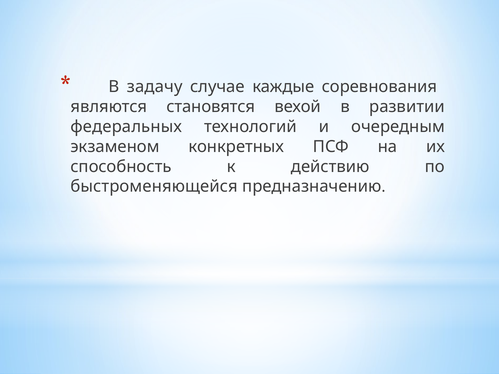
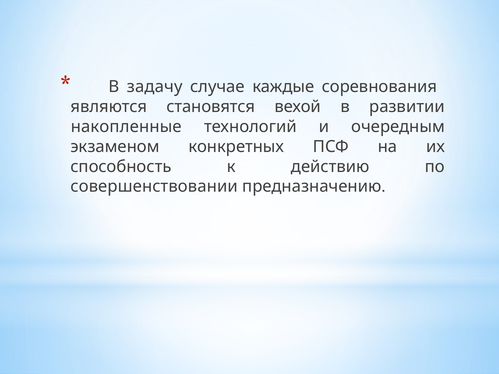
федеральных: федеральных -> накопленные (126, 127)
быстроменяющейся: быстроменяющейся -> совершенствовании (154, 187)
